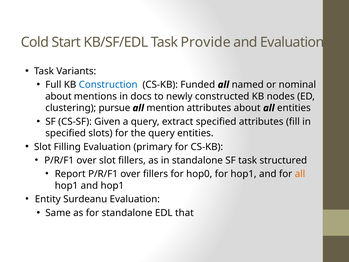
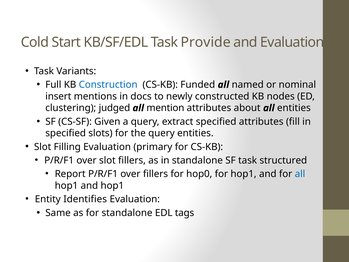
about: about -> insert (58, 96)
pursue: pursue -> judged (114, 108)
all colour: orange -> blue (300, 174)
Surdeanu: Surdeanu -> Identifies (85, 199)
that: that -> tags (185, 213)
